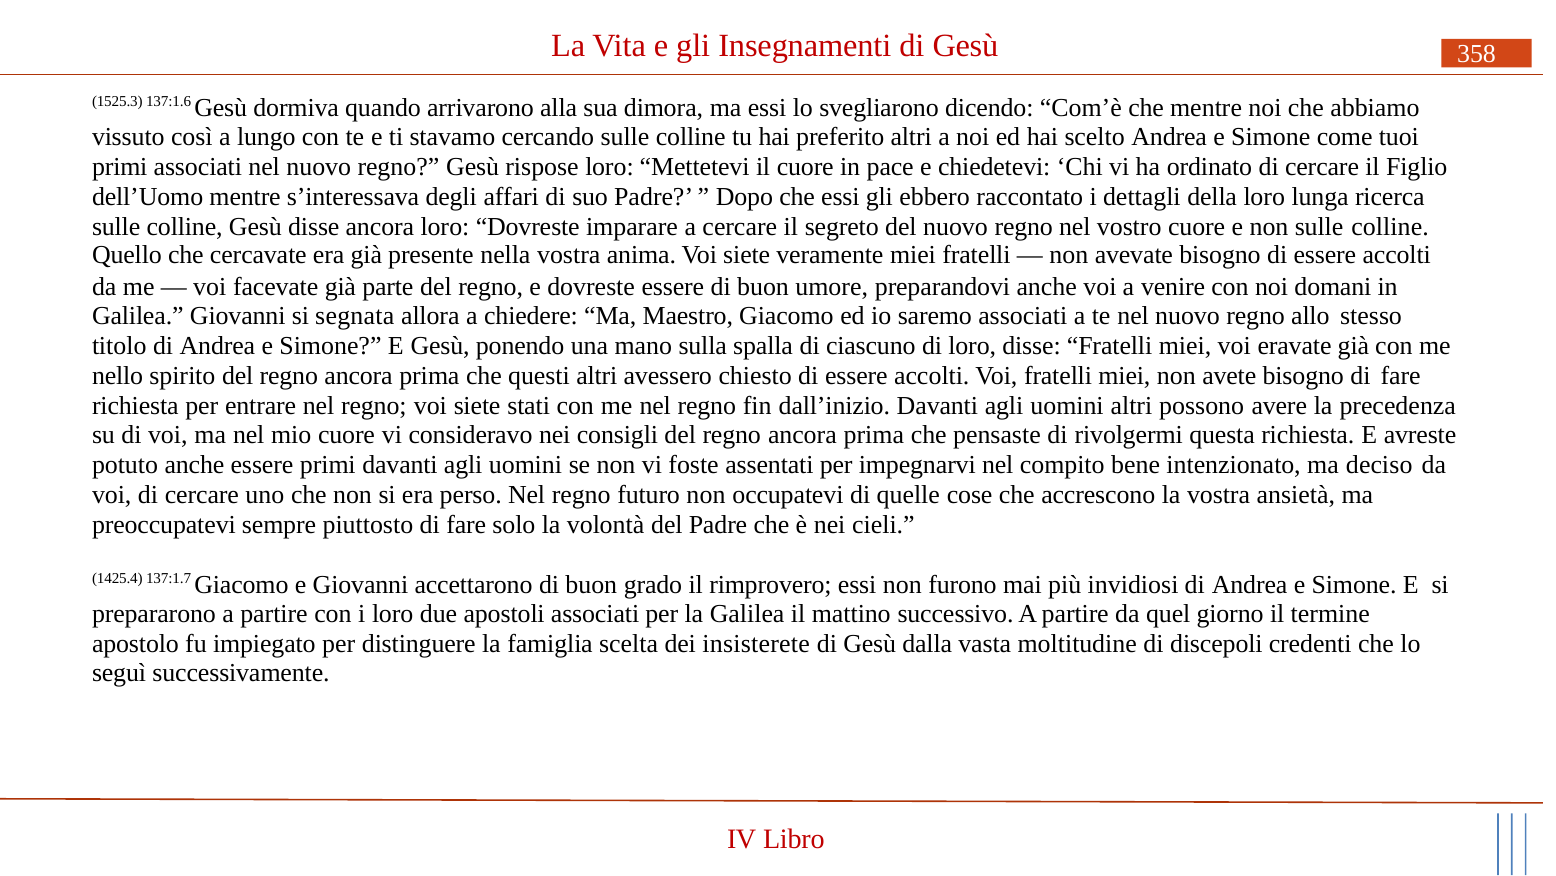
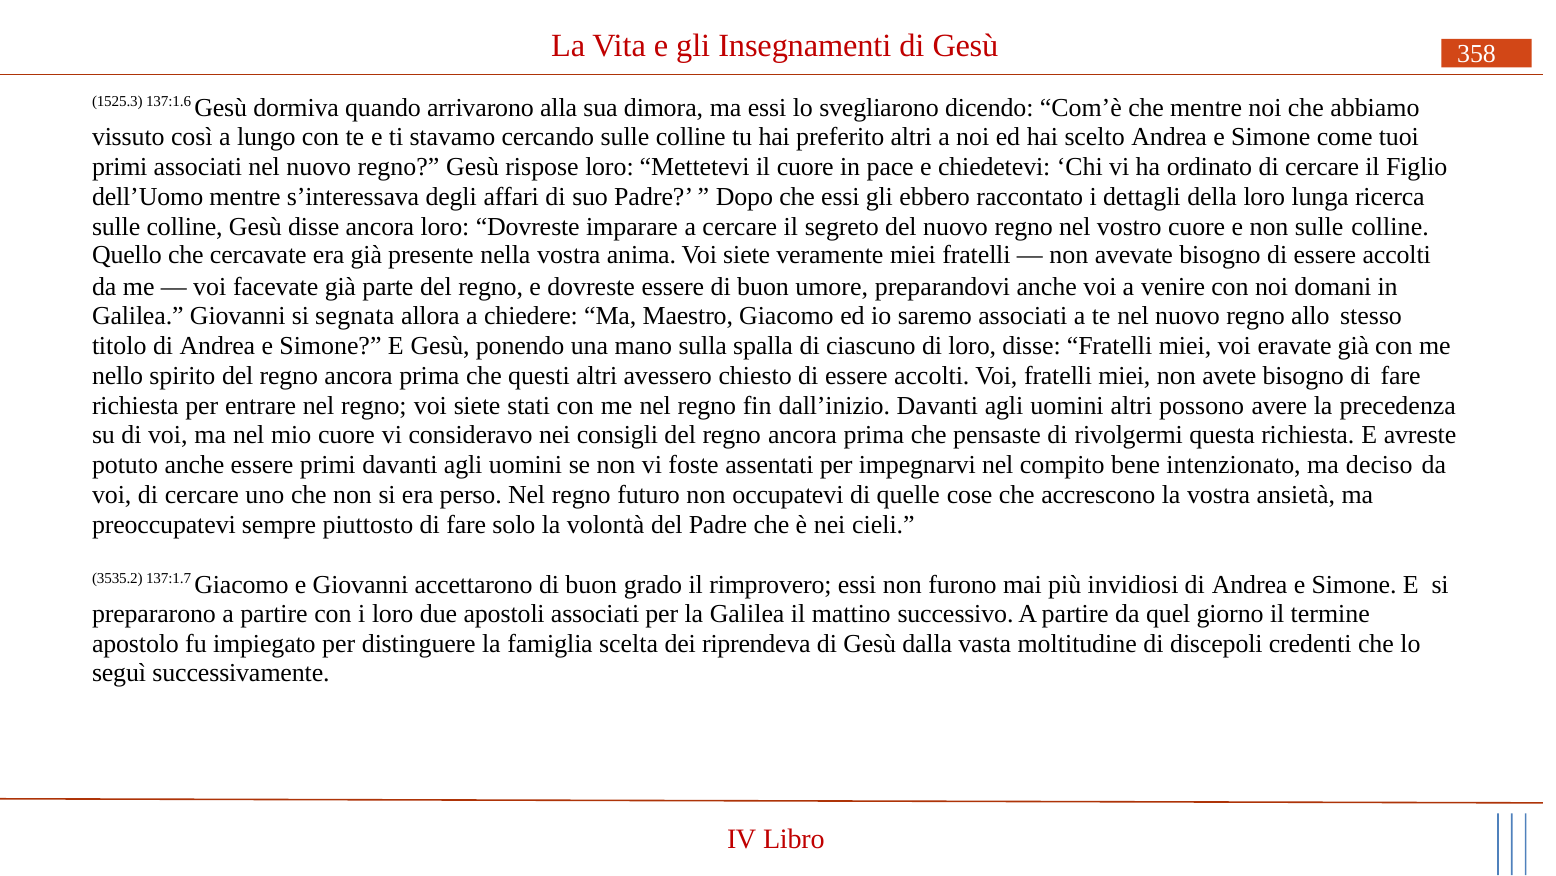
1425.4: 1425.4 -> 3535.2 (117, 578)
insisterete: insisterete -> riprendeva (756, 644)
